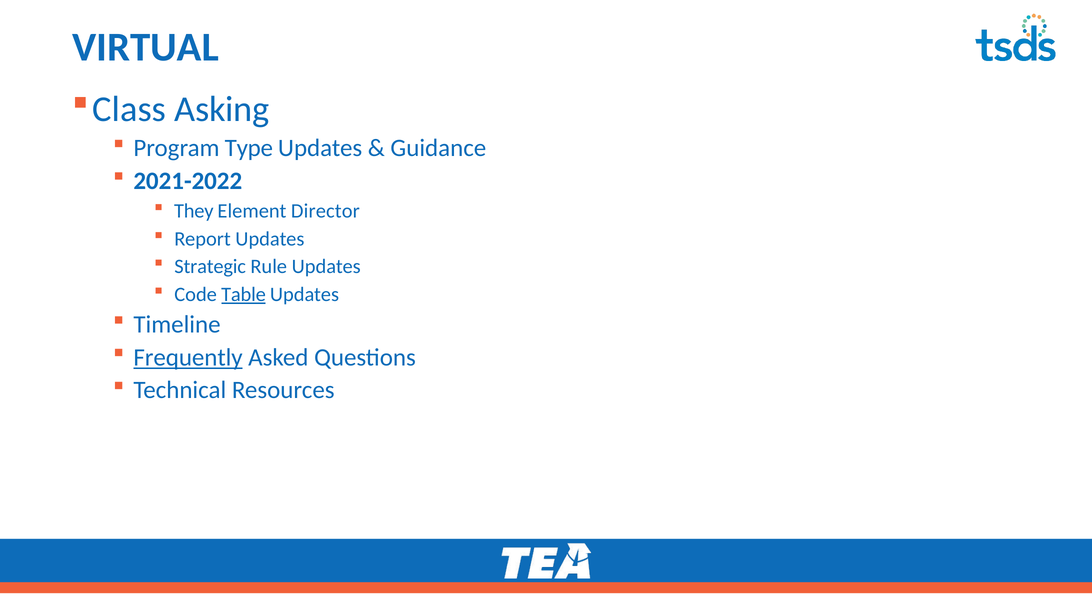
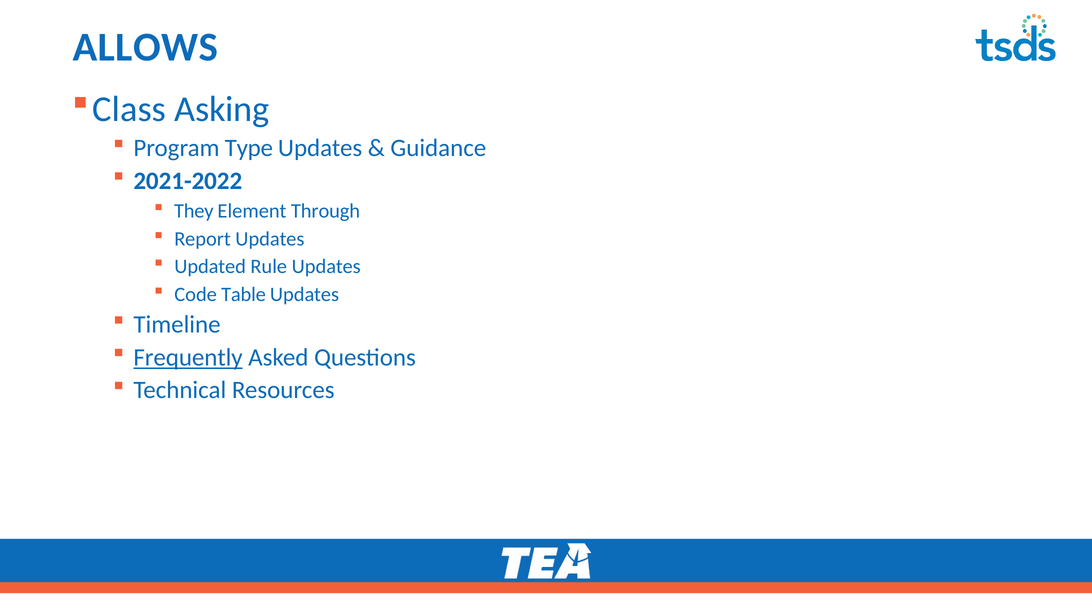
VIRTUAL: VIRTUAL -> ALLOWS (145, 47)
Director: Director -> Through (326, 211)
Strategic: Strategic -> Updated (210, 267)
Table underline: present -> none (244, 295)
